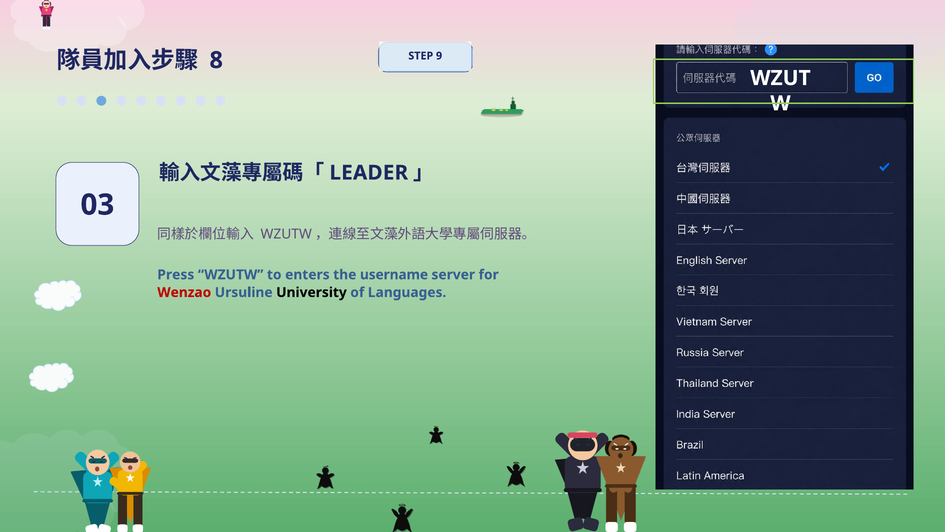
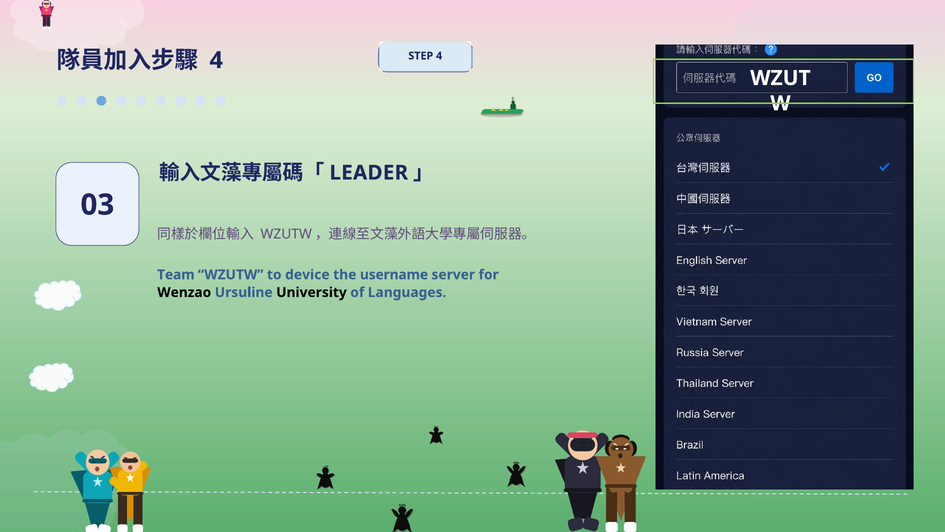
8: 8 -> 4 (216, 60)
STEP 9: 9 -> 4 (439, 56)
Press: Press -> Team (176, 275)
enters: enters -> device (307, 275)
Wenzao colour: red -> black (184, 292)
